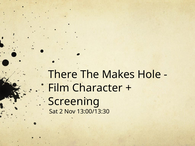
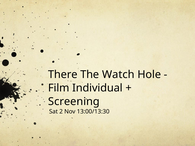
Makes: Makes -> Watch (118, 75)
Character: Character -> Individual (97, 88)
